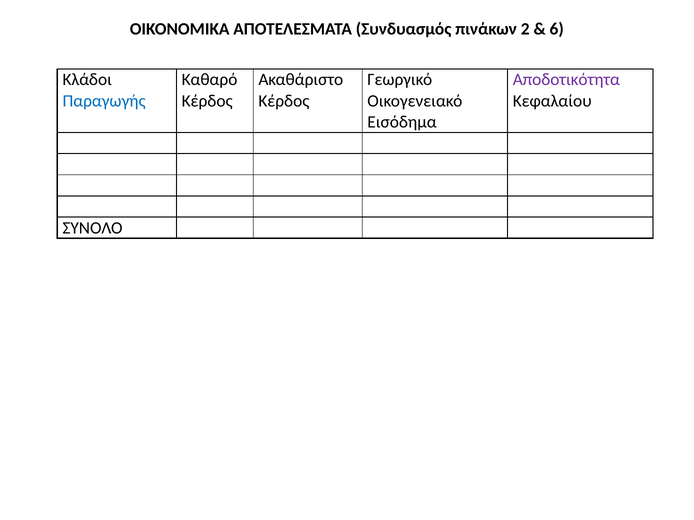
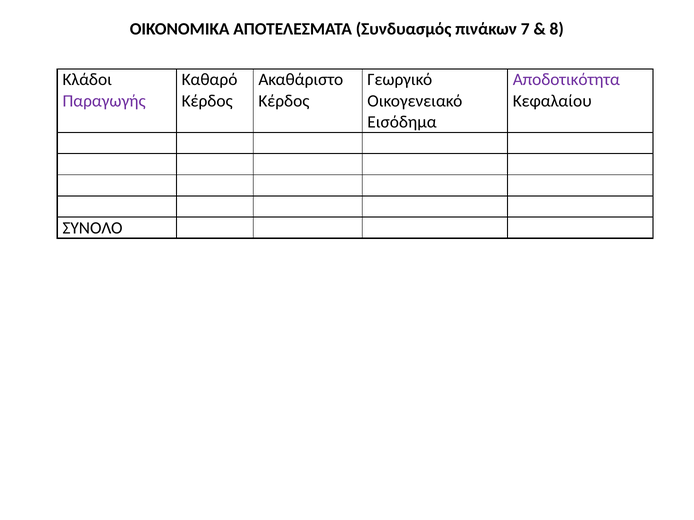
2: 2 -> 7 (525, 29)
6: 6 -> 8 (557, 29)
Παραγωγής colour: blue -> purple (104, 101)
